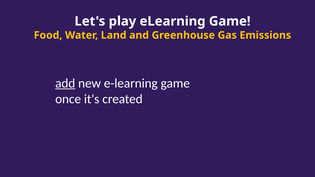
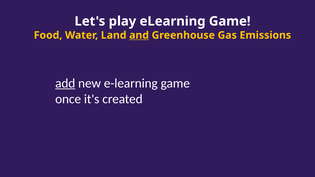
and underline: none -> present (139, 35)
